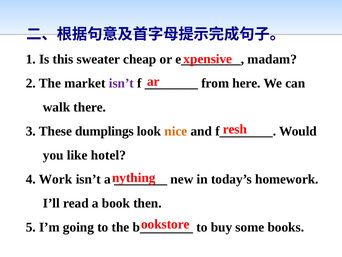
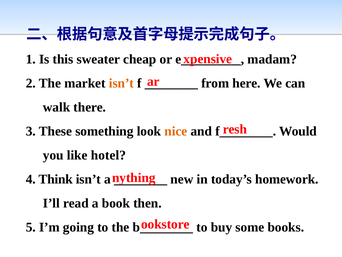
isn’t colour: purple -> orange (121, 83)
dumplings: dumplings -> something (104, 131)
Work: Work -> Think (56, 179)
